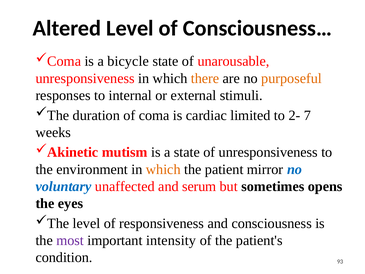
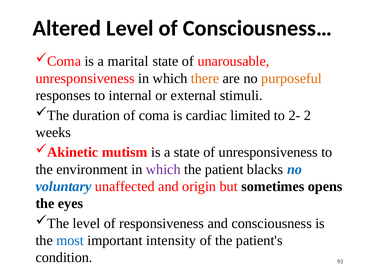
bicycle: bicycle -> marital (128, 61)
7: 7 -> 2 (307, 115)
which colour: orange -> purple (163, 169)
mirror: mirror -> blacks (265, 169)
serum: serum -> origin (199, 186)
most colour: purple -> blue (70, 240)
